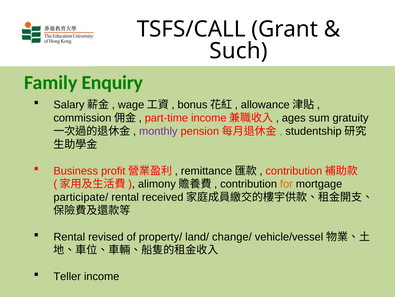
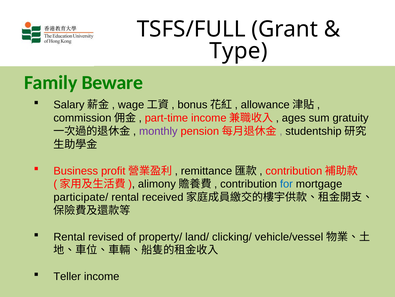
TSFS/CALL: TSFS/CALL -> TSFS/FULL (191, 29)
Such: Such -> Type (239, 51)
Enquiry: Enquiry -> Beware (112, 82)
for colour: orange -> blue (286, 184)
change/: change/ -> clicking/ (232, 236)
